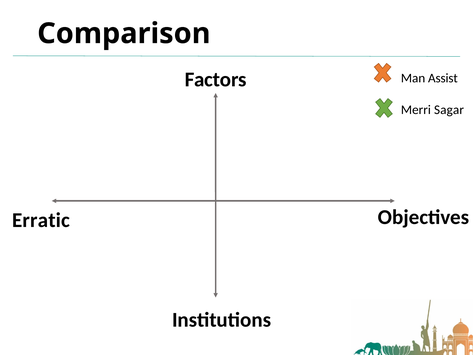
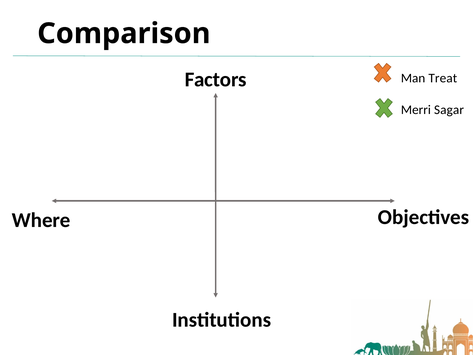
Assist: Assist -> Treat (443, 78)
Erratic: Erratic -> Where (41, 220)
